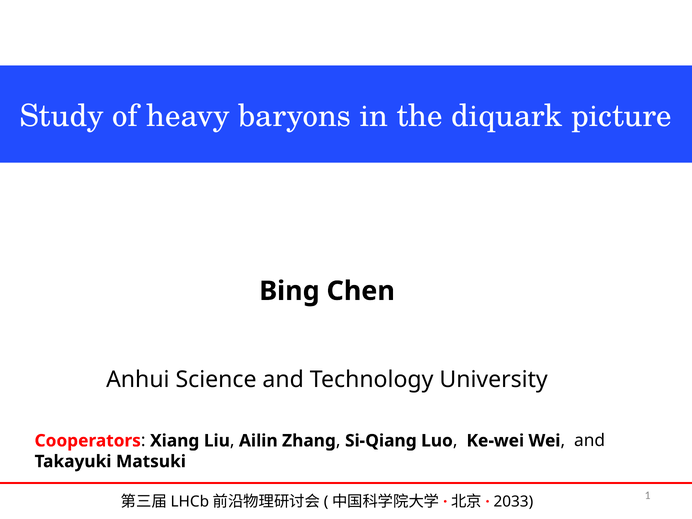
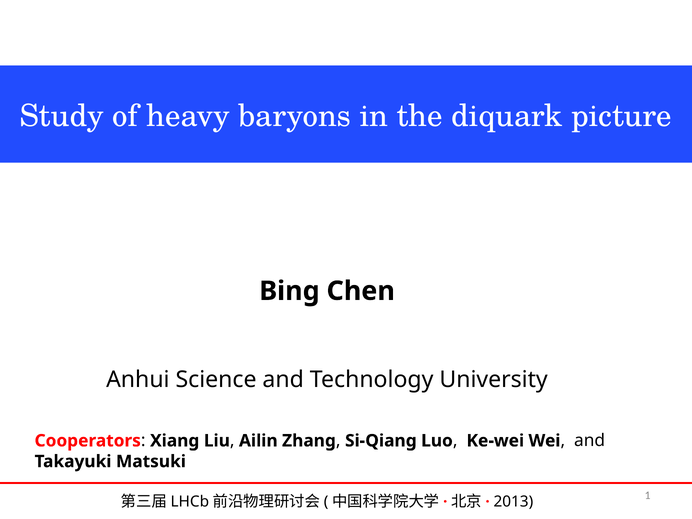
2033: 2033 -> 2013 (513, 502)
